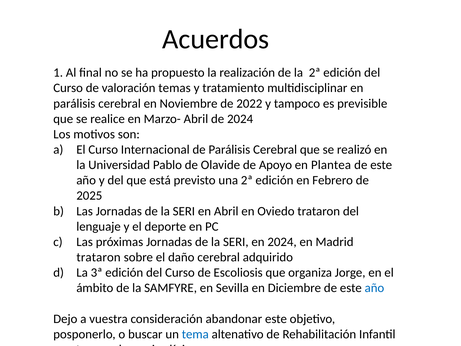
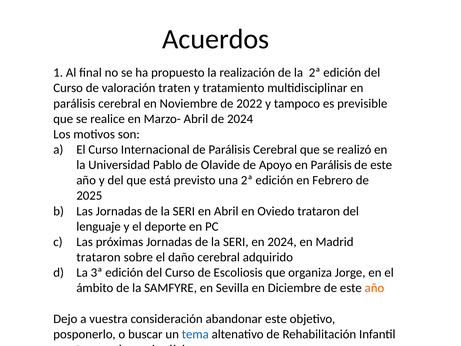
temas: temas -> traten (175, 88)
Plantea: Plantea -> Parálisis (331, 165)
año colour: blue -> orange (374, 288)
